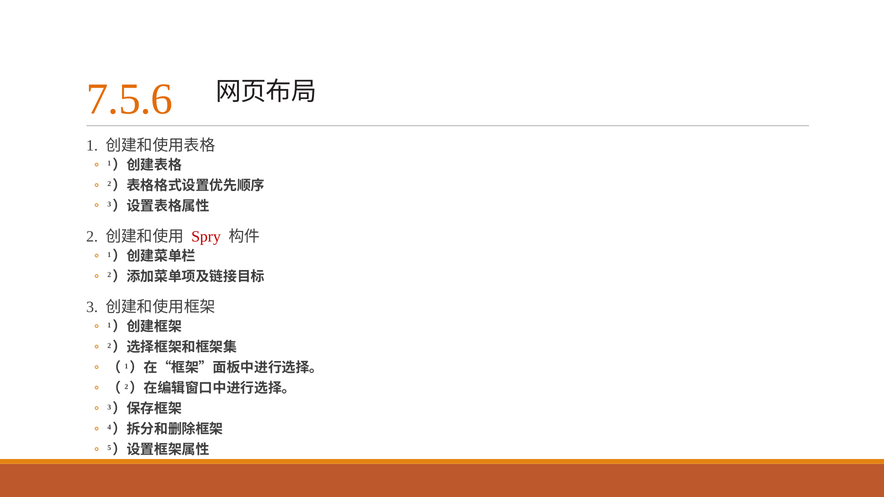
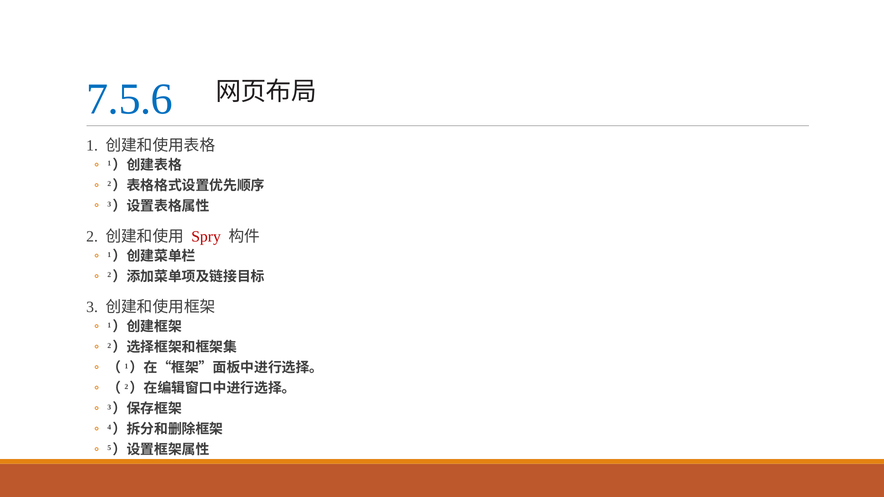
7.5.6 colour: orange -> blue (130, 99)
